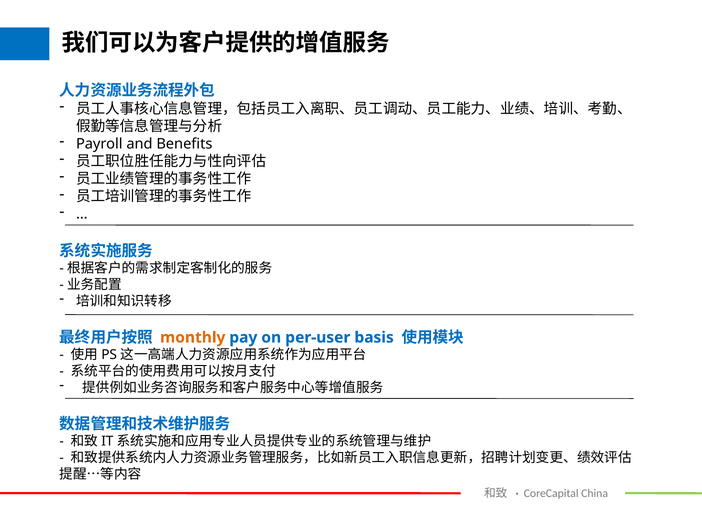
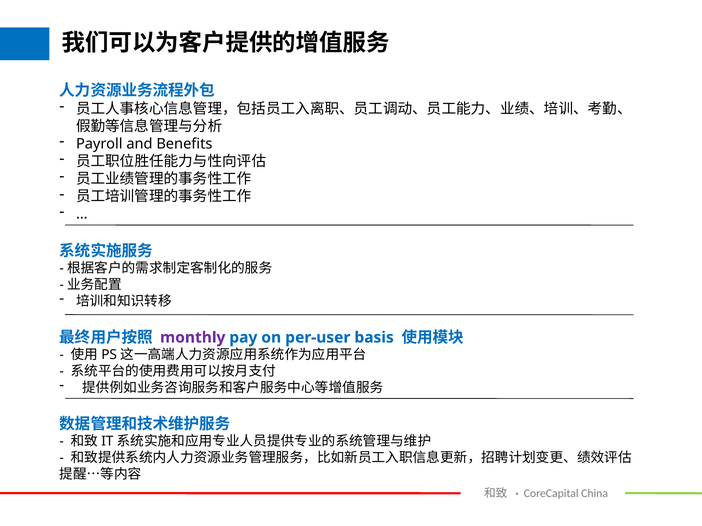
monthly colour: orange -> purple (193, 338)
